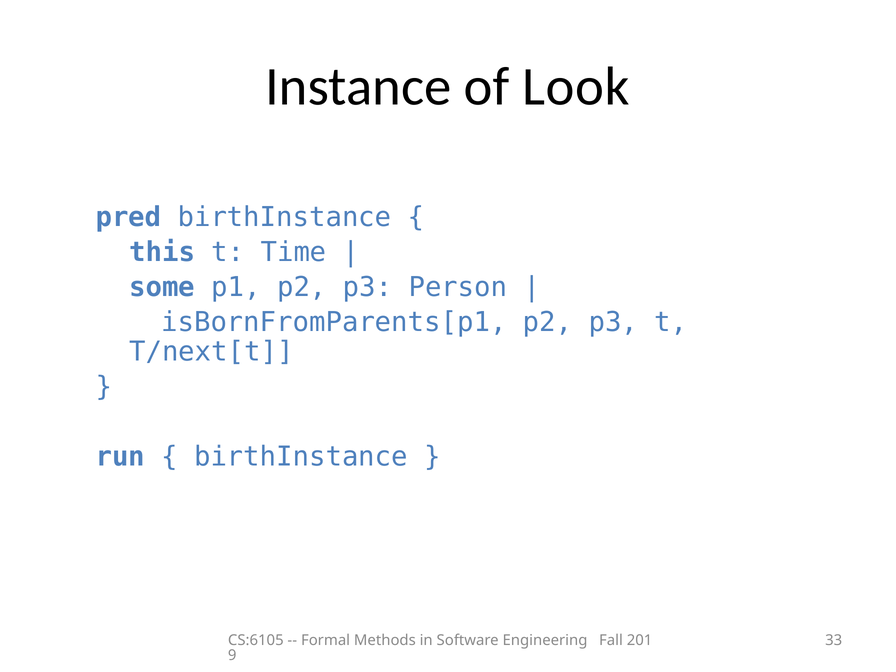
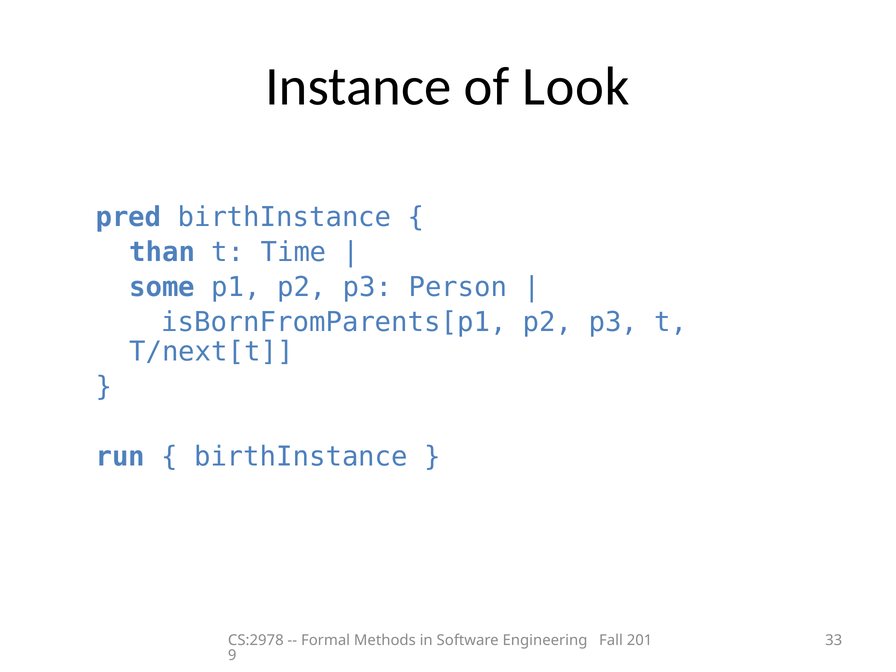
this: this -> than (162, 252)
CS:6105: CS:6105 -> CS:2978 (256, 641)
